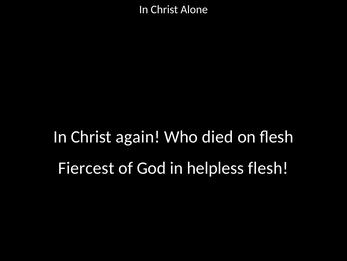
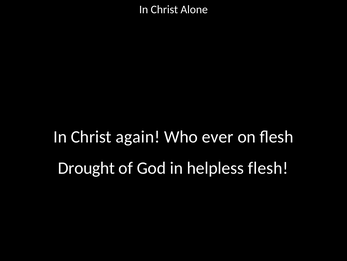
died: died -> ever (218, 137)
Fiercest: Fiercest -> Drought (86, 168)
